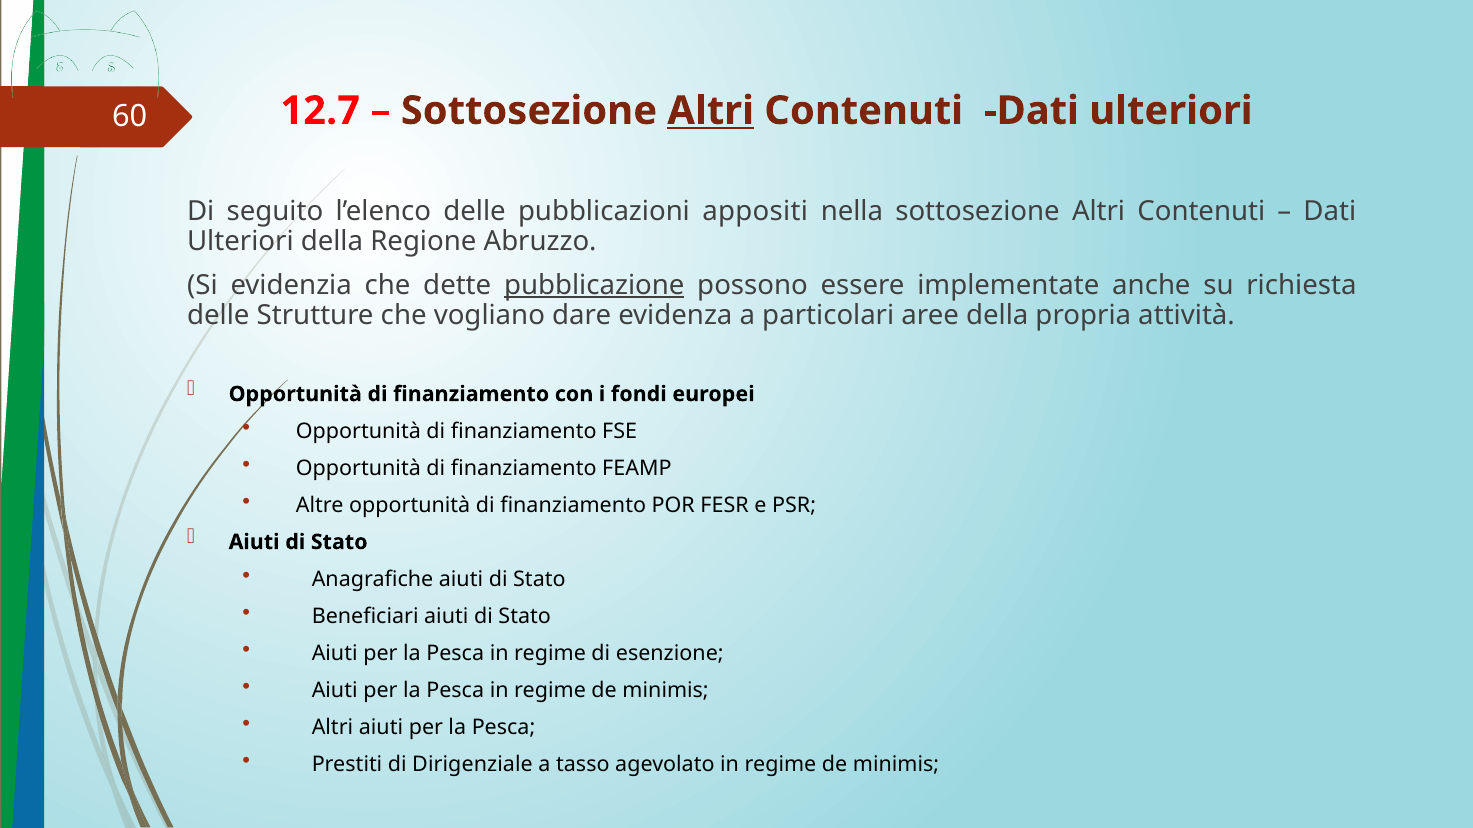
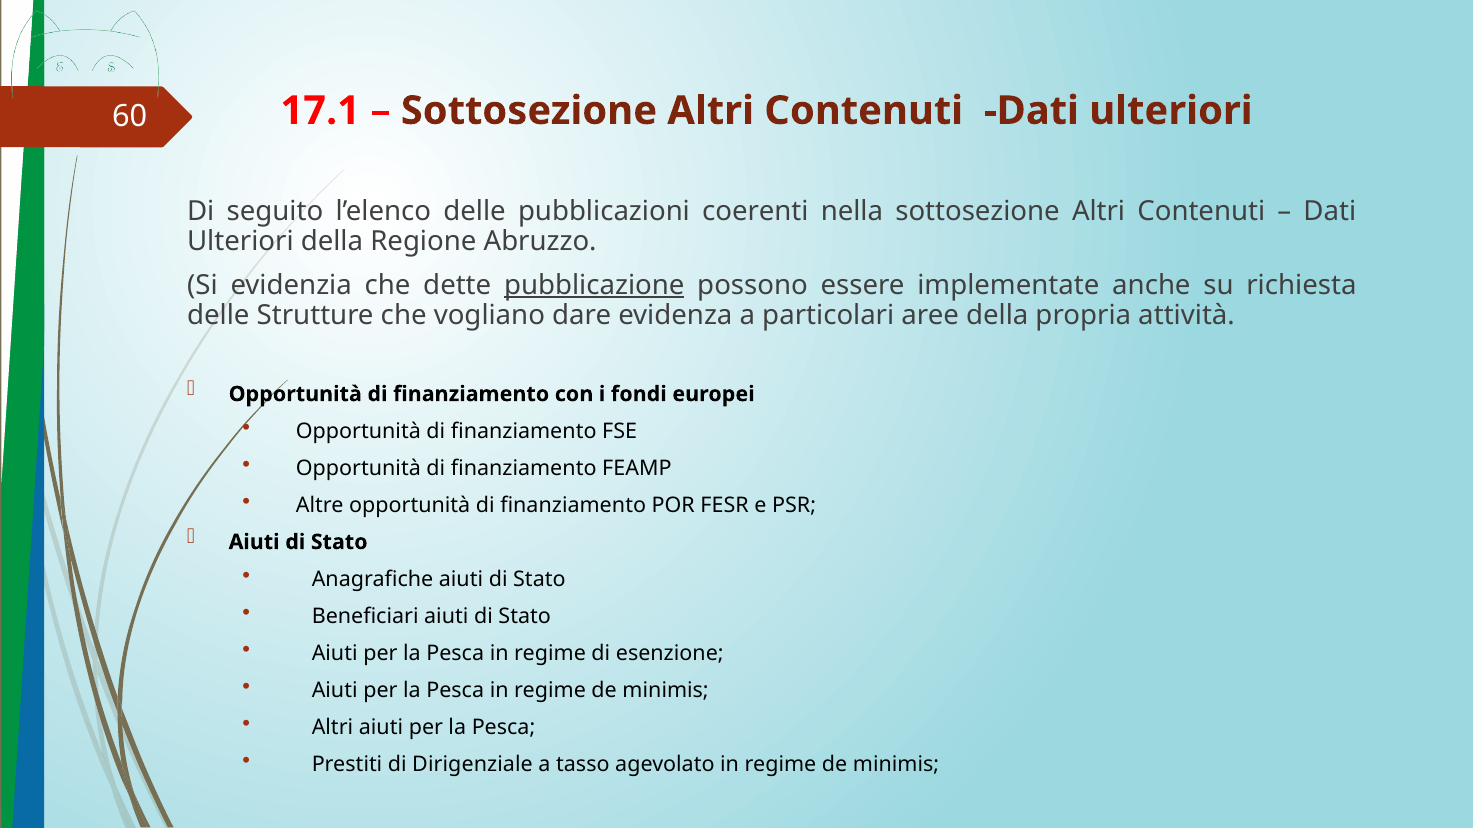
12.7: 12.7 -> 17.1 (320, 111)
Altri underline: present -> none (711, 111)
appositi: appositi -> coerenti (755, 212)
